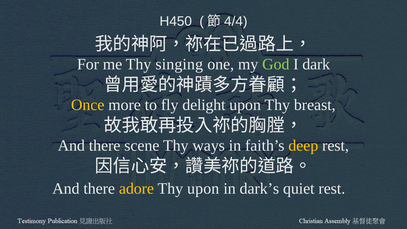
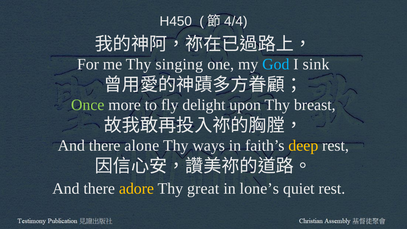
God colour: light green -> light blue (276, 64)
dark: dark -> sink (316, 64)
Once colour: yellow -> light green (88, 105)
scene: scene -> alone (142, 146)
Thy upon: upon -> great (203, 189)
dark’s: dark’s -> lone’s (259, 189)
